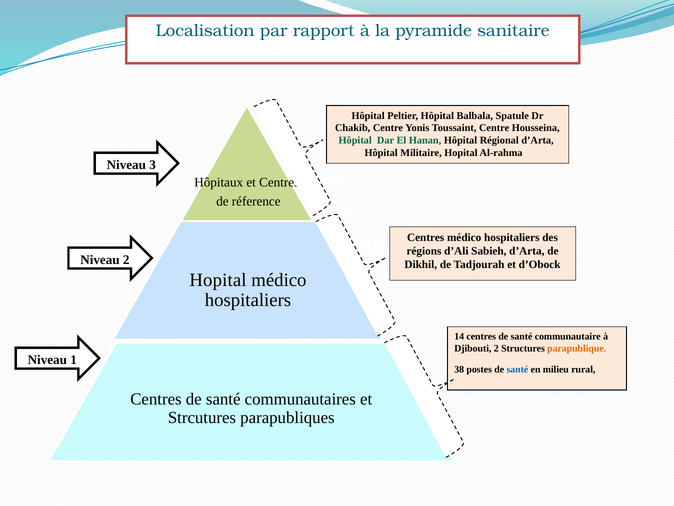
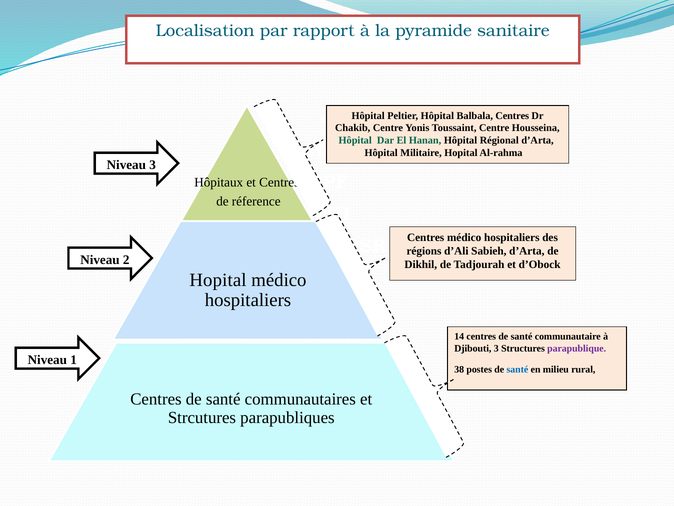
Balbala Spatule: Spatule -> Centres (512, 116)
2: 2 -> 3 (496, 348)
parapublique colour: orange -> purple (577, 348)
